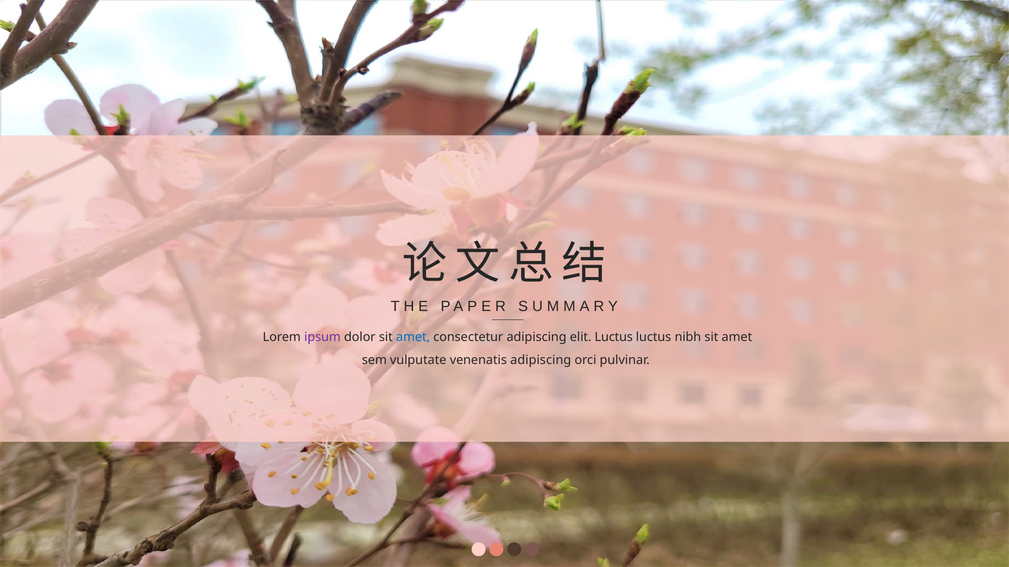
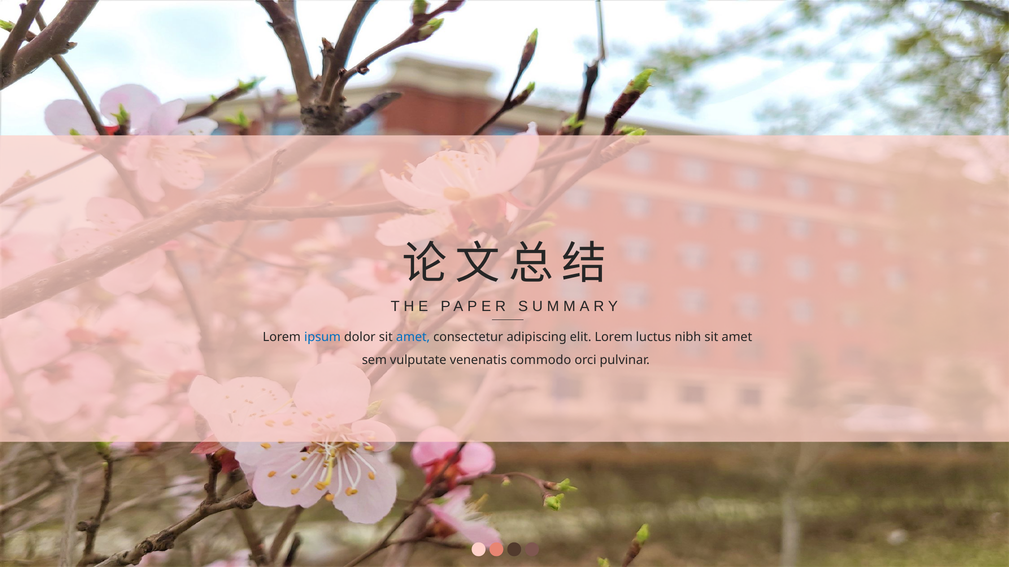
ipsum colour: purple -> blue (322, 338)
elit Luctus: Luctus -> Lorem (614, 338)
venenatis adipiscing: adipiscing -> commodo (541, 360)
